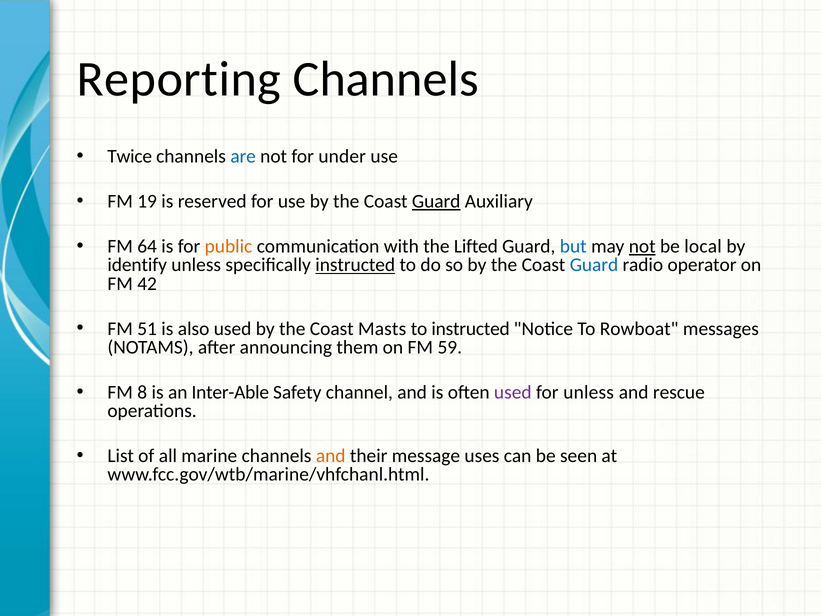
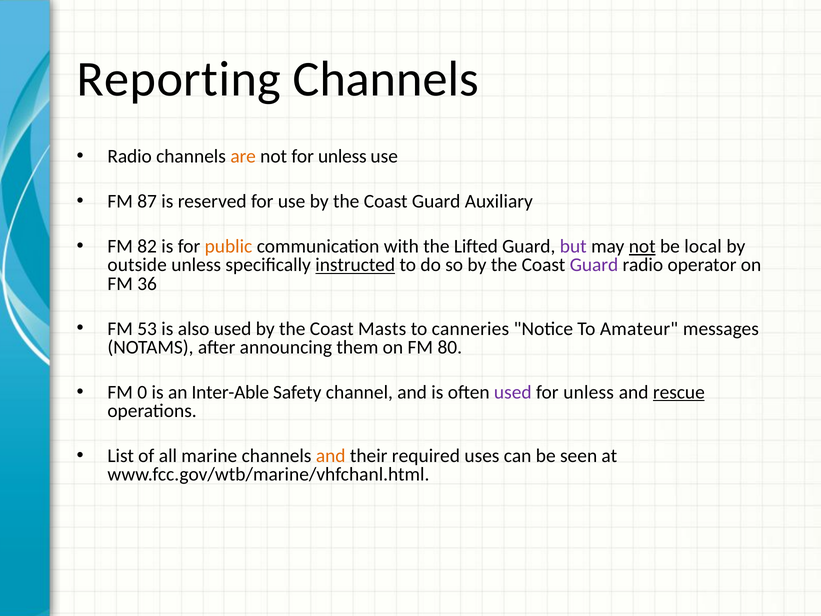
Twice: Twice -> Radio (130, 156)
are colour: blue -> orange (243, 156)
not for under: under -> unless (342, 156)
19: 19 -> 87 (147, 201)
Guard underline: present -> none (436, 201)
64: 64 -> 82 (147, 246)
but colour: blue -> purple (573, 246)
identify: identify -> outside (137, 265)
Guard colour: blue -> purple (594, 265)
42: 42 -> 36 (147, 284)
51: 51 -> 53 (147, 328)
to instructed: instructed -> canneries (470, 328)
Rowboat: Rowboat -> Amateur (639, 328)
59: 59 -> 80 (450, 347)
8: 8 -> 0 (142, 392)
rescue underline: none -> present (679, 392)
message: message -> required (426, 456)
